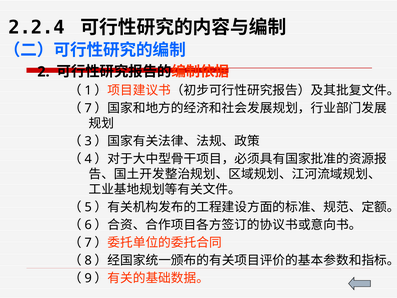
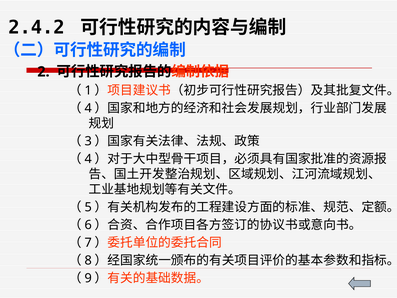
2.2.4: 2.2.4 -> 2.4.2 (36, 28)
7: 7 -> 4 (88, 108)
